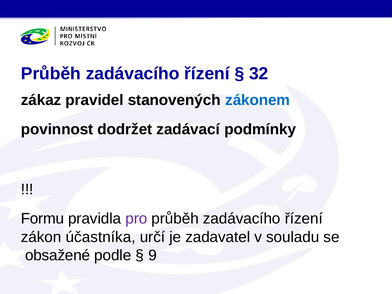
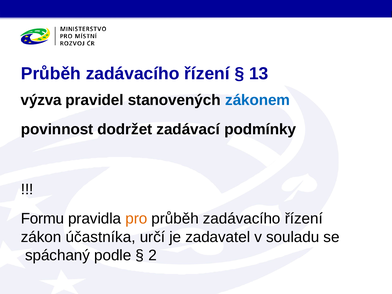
32: 32 -> 13 (259, 74)
zákaz: zákaz -> výzva (41, 100)
pro colour: purple -> orange (136, 219)
obsažené: obsažené -> spáchaný (58, 255)
9: 9 -> 2 (153, 255)
